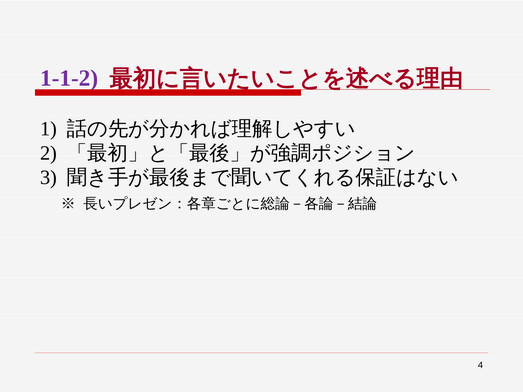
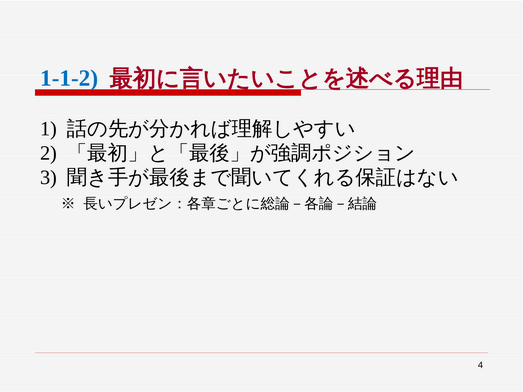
1-1-2 colour: purple -> blue (69, 78)
